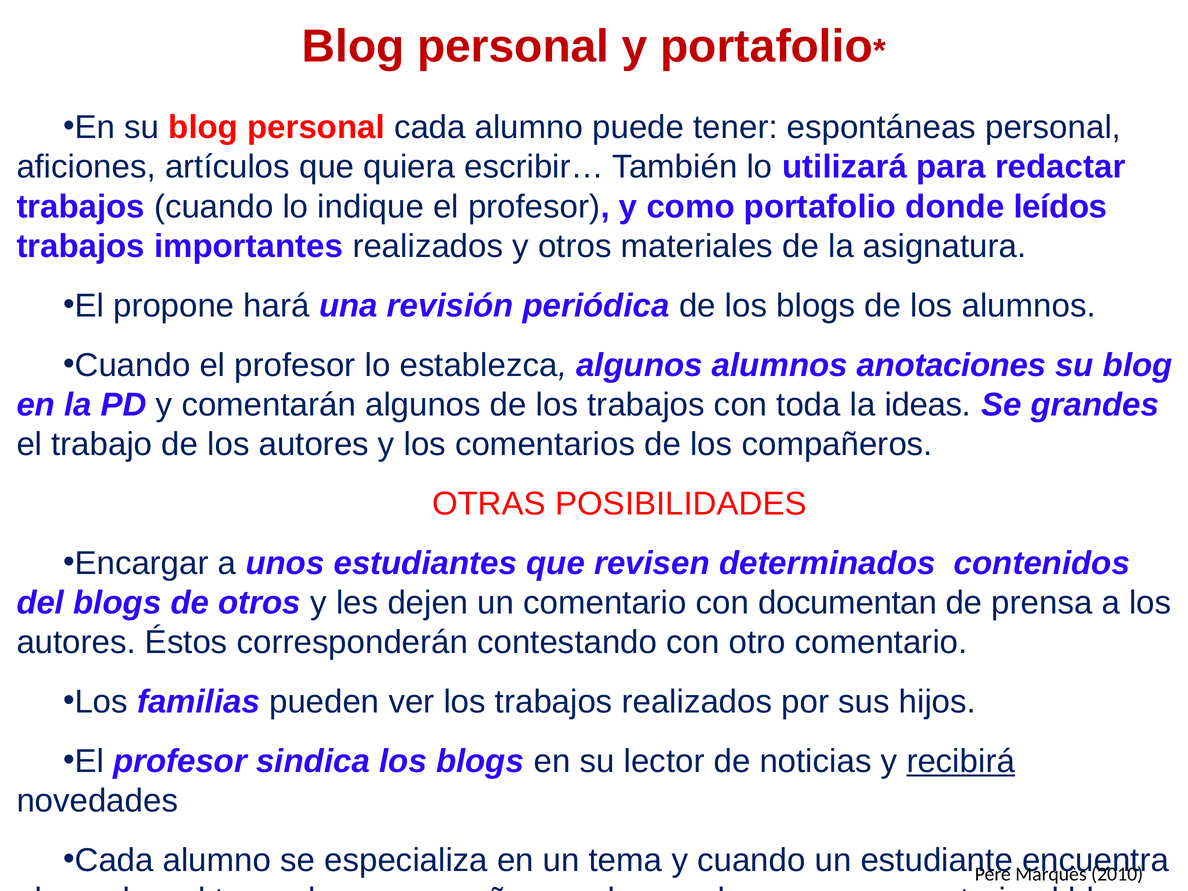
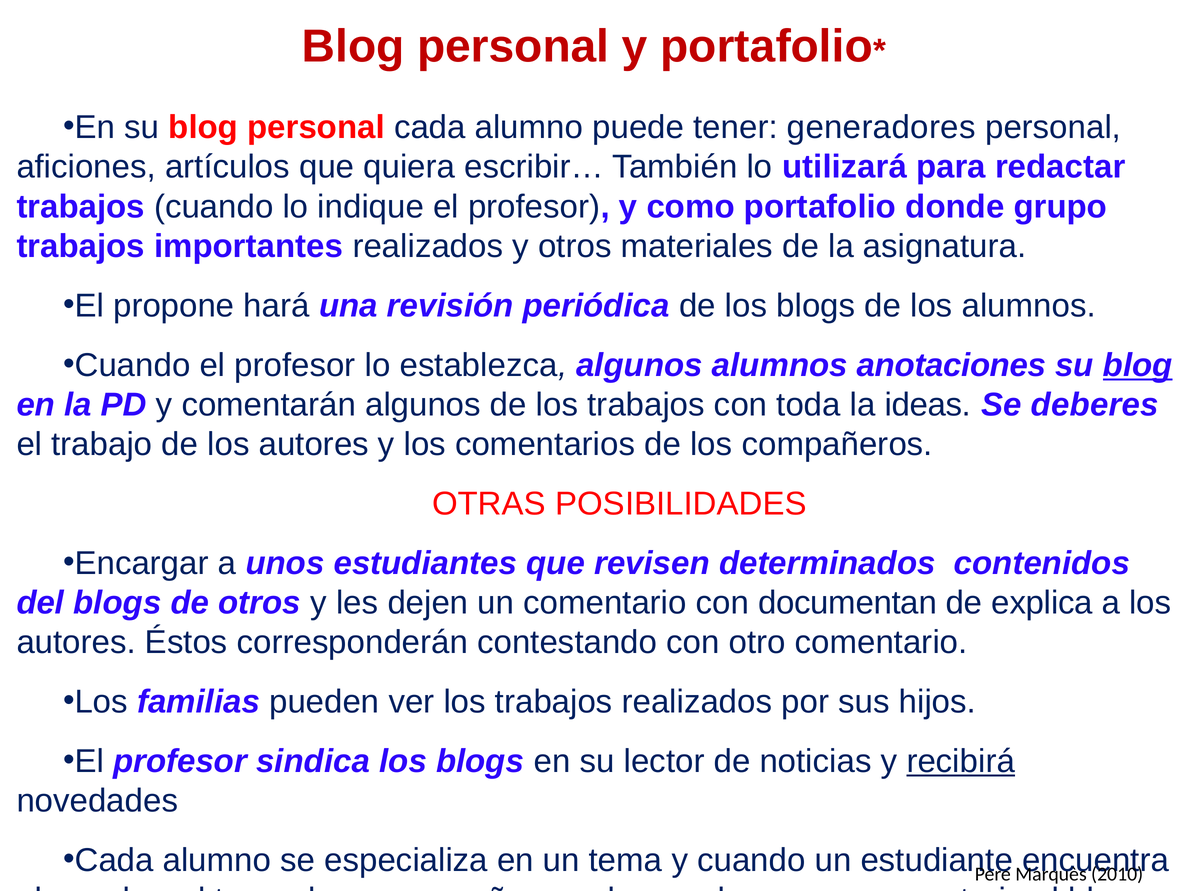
espontáneas: espontáneas -> generadores (881, 127)
leídos: leídos -> grupo (1060, 207)
blog underline: none -> present (1138, 365)
grandes: grandes -> deberes (1095, 405)
prensa: prensa -> explica (1042, 603)
